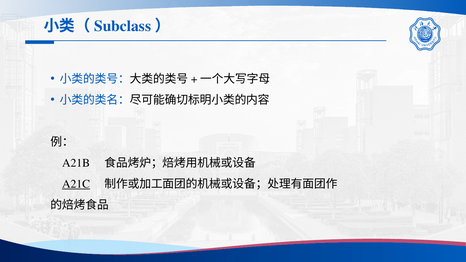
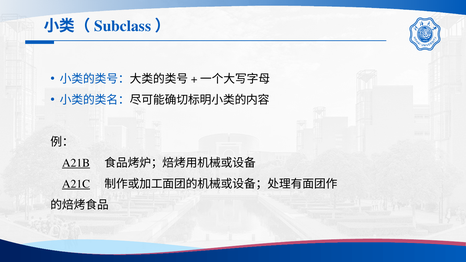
A21B underline: none -> present (76, 163)
